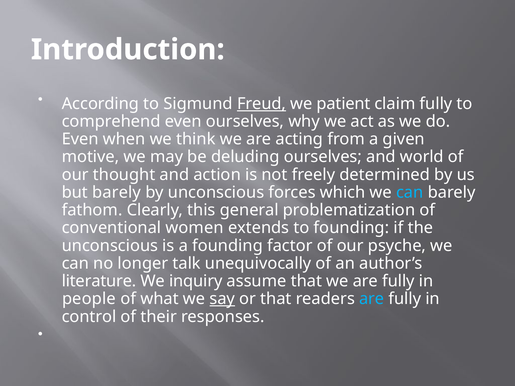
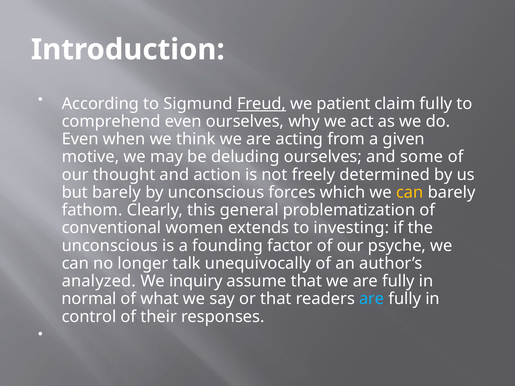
world: world -> some (422, 157)
can colour: light blue -> yellow (410, 192)
to founding: founding -> investing (351, 228)
literature: literature -> analyzed (99, 281)
people: people -> normal (89, 299)
say underline: present -> none (222, 299)
